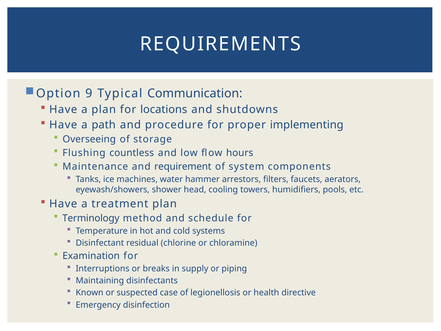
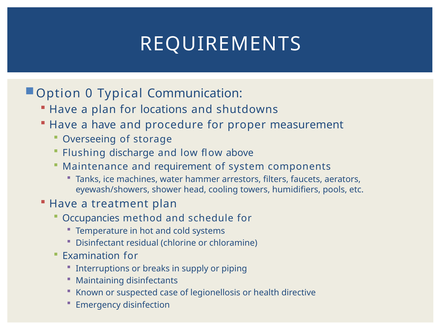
9: 9 -> 0 (89, 93)
a path: path -> have (104, 125)
implementing: implementing -> measurement (307, 125)
countless: countless -> discharge (132, 153)
hours: hours -> above (240, 153)
Terminology: Terminology -> Occupancies (91, 218)
